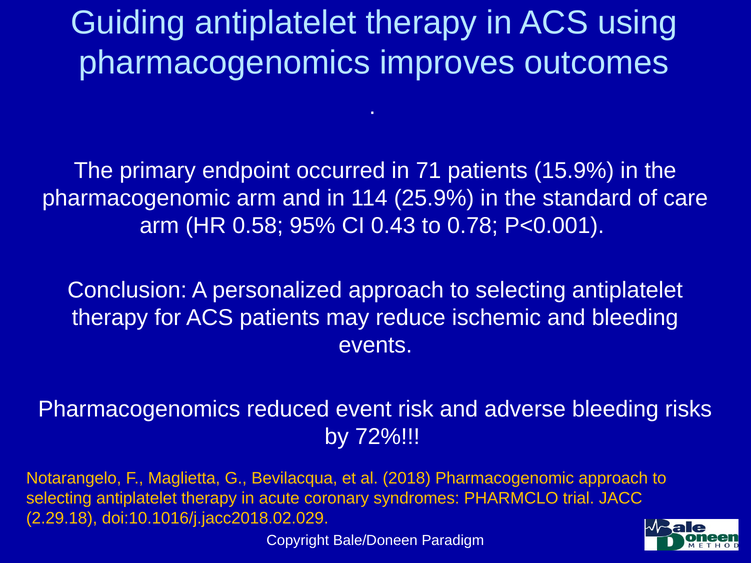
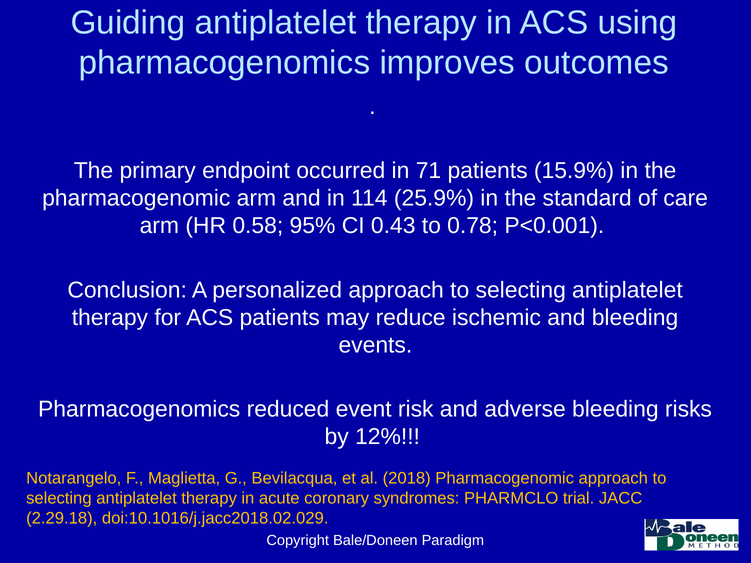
72%: 72% -> 12% (388, 437)
